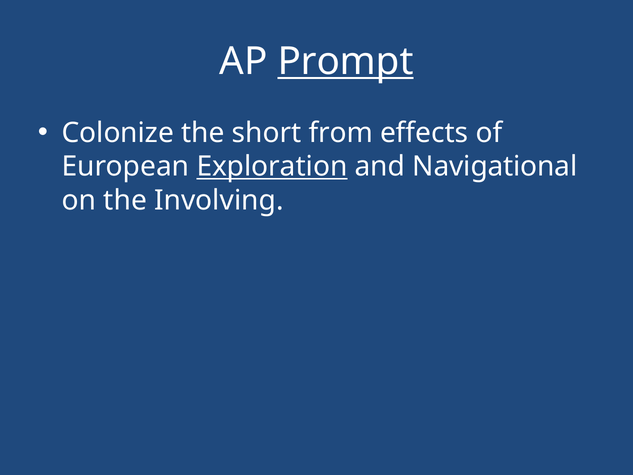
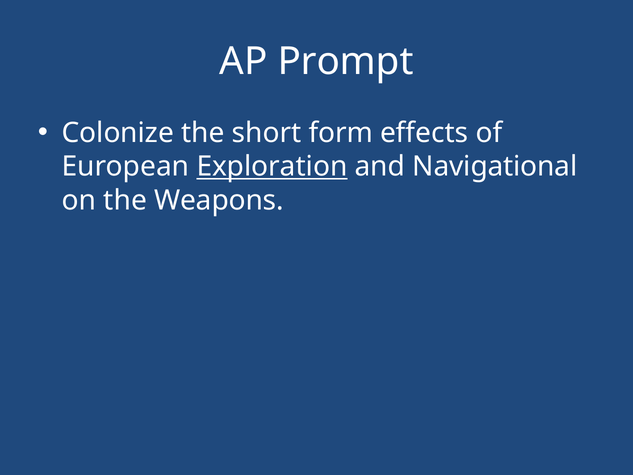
Prompt underline: present -> none (346, 61)
from: from -> form (341, 133)
Involving: Involving -> Weapons (219, 200)
